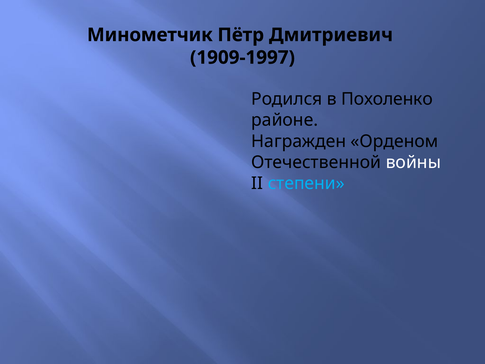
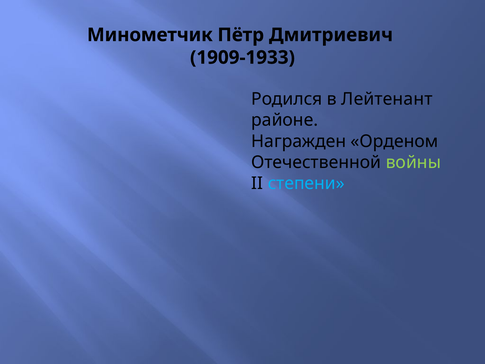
1909-1997: 1909-1997 -> 1909-1933 (242, 57)
Похоленко: Похоленко -> Лейтенант (387, 99)
войны colour: white -> light green (413, 162)
